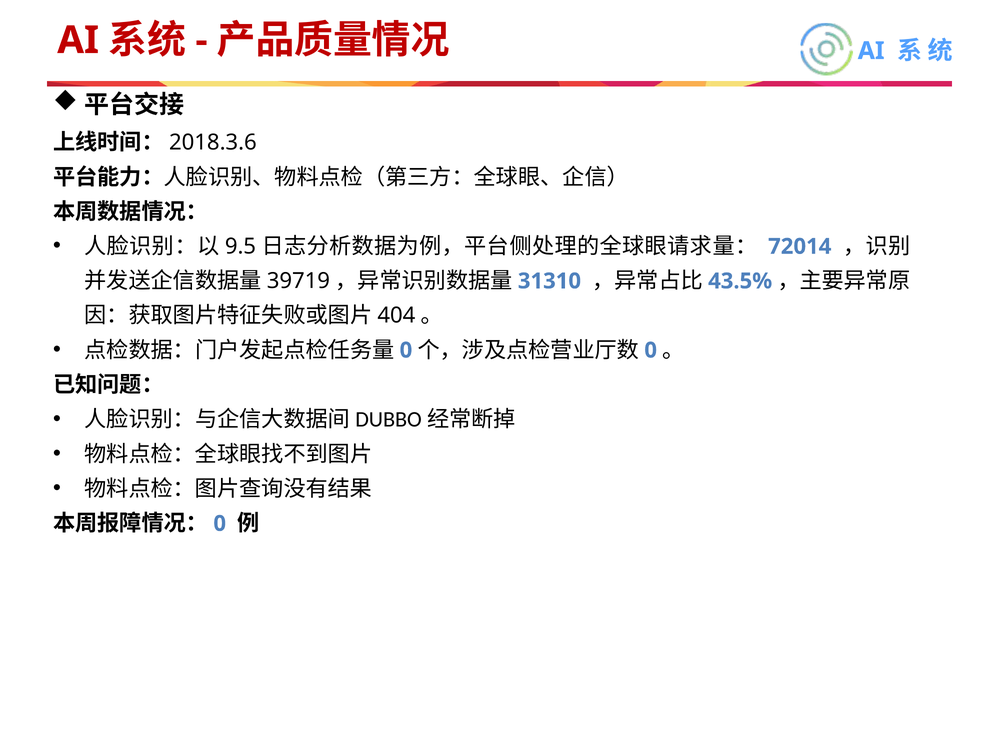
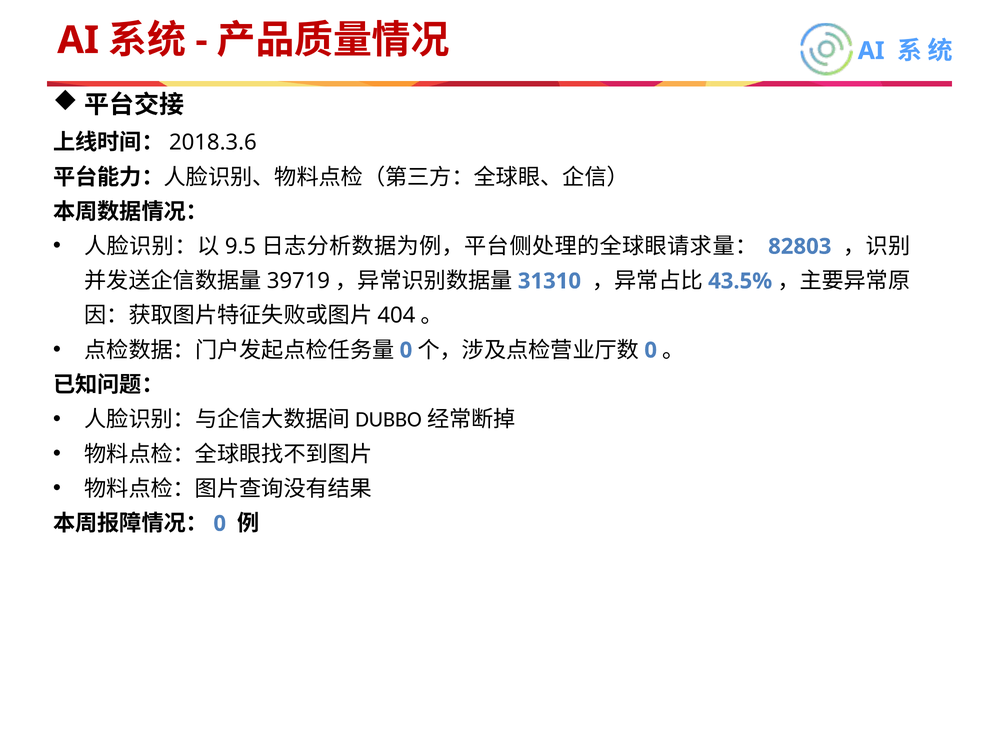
72014: 72014 -> 82803 (800, 247)
